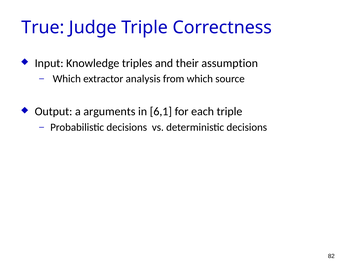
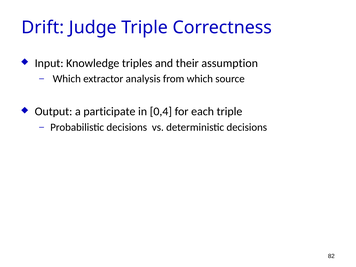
True: True -> Drift (43, 27)
arguments: arguments -> participate (109, 112)
6,1: 6,1 -> 0,4 (161, 112)
